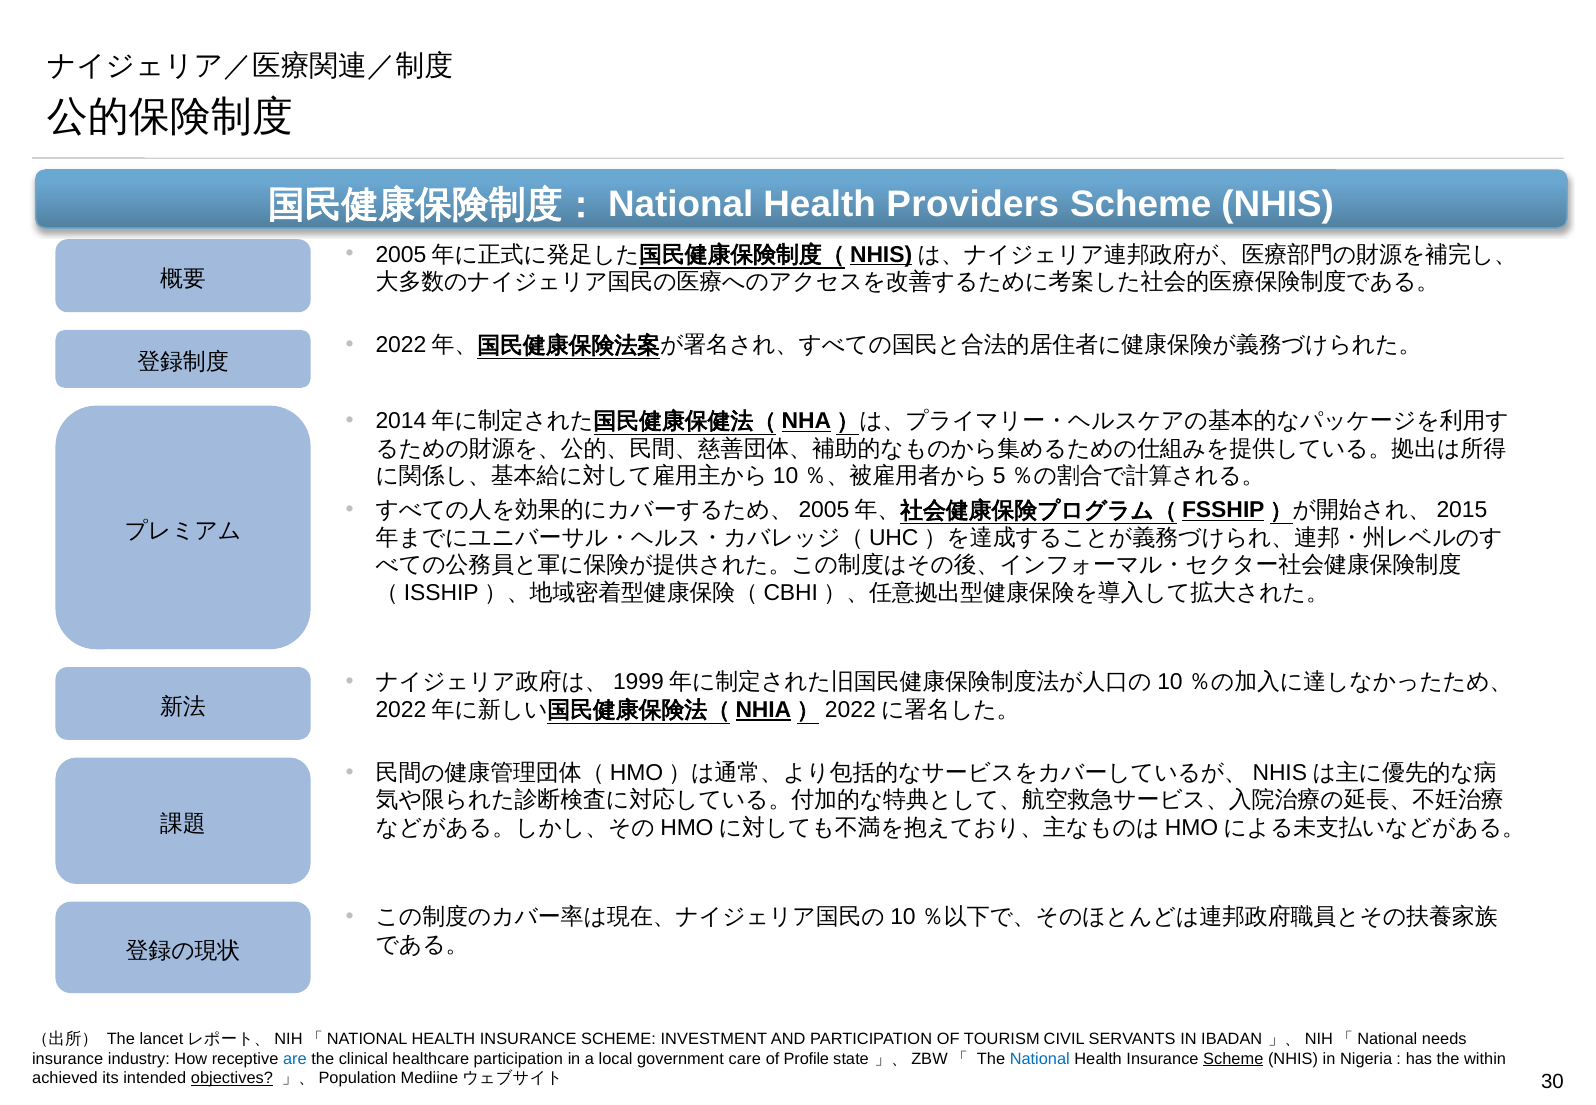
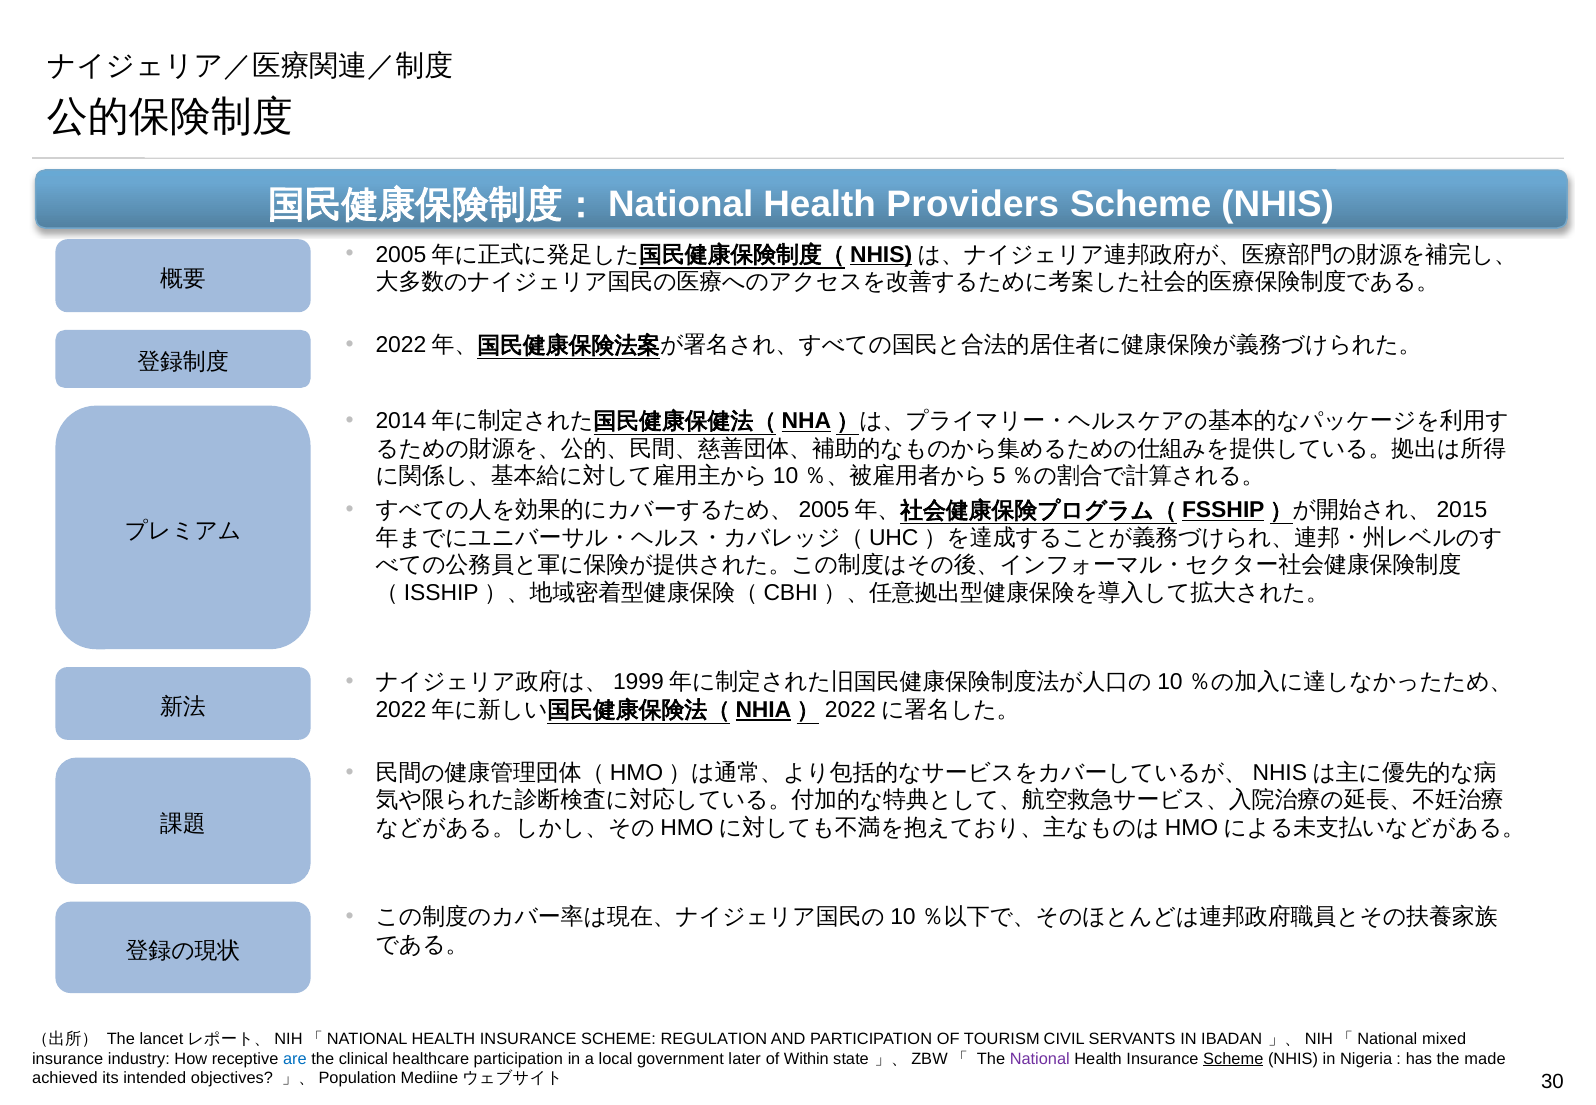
INVESTMENT: INVESTMENT -> REGULATION (714, 1039)
needs: needs -> mixed (1444, 1039)
care: care -> later (745, 1059)
Profile: Profile -> Within (806, 1059)
National colour: blue -> purple (1040, 1059)
within: within -> made (1485, 1059)
objectives underline: present -> none (232, 1078)
